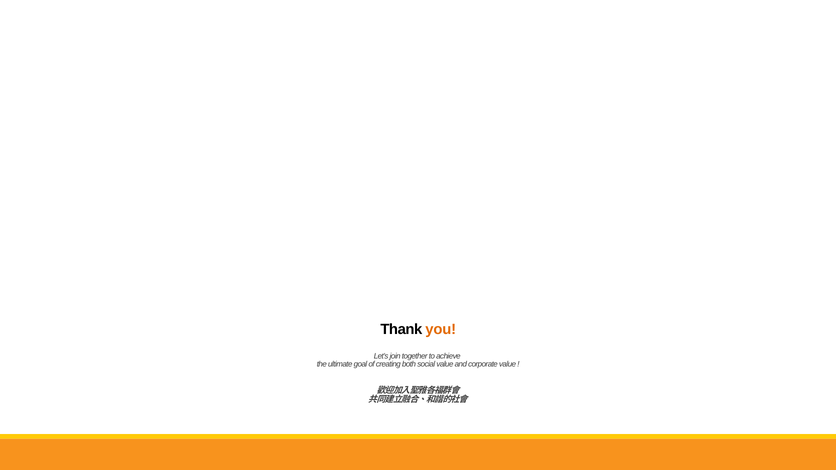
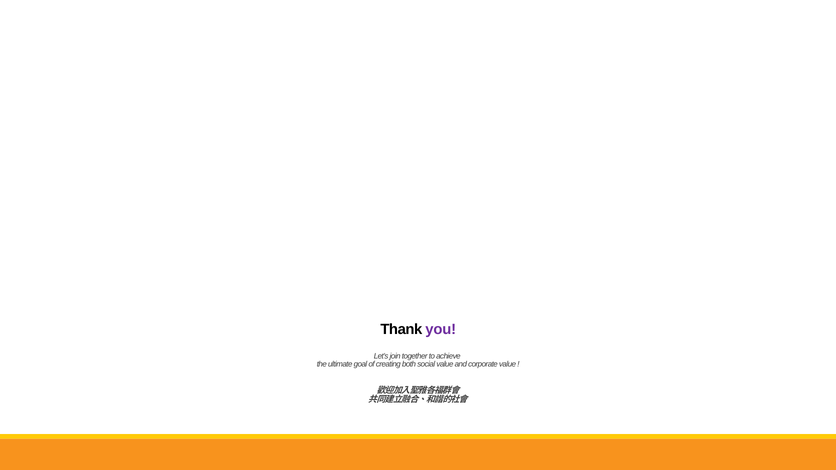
you colour: orange -> purple (441, 330)
